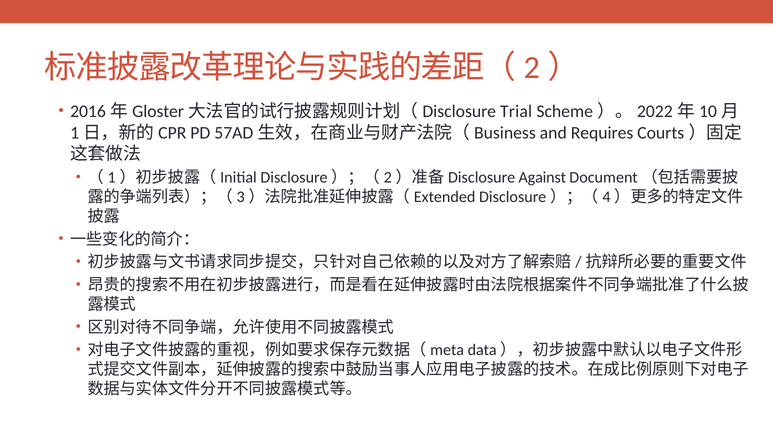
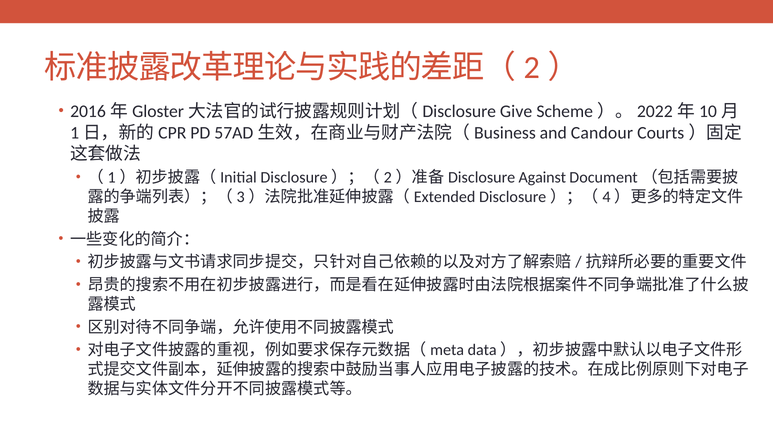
Trial: Trial -> Give (516, 111)
Requires: Requires -> Candour (602, 133)
